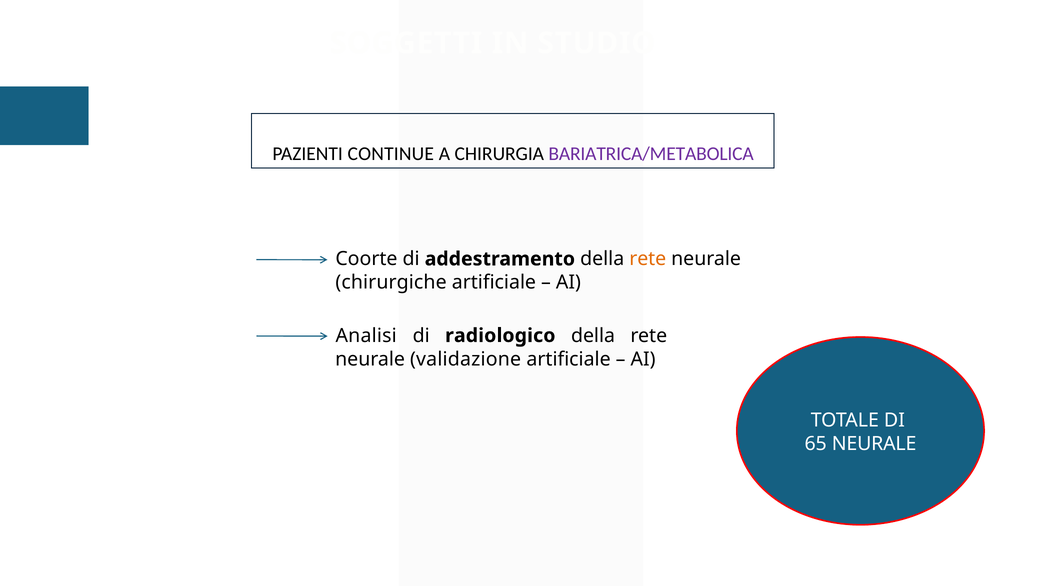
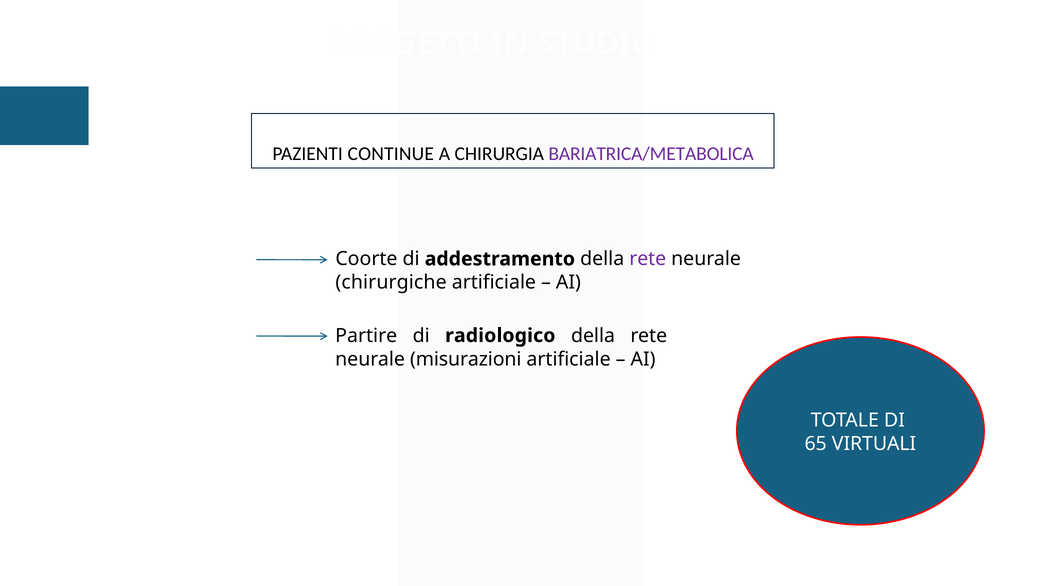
rete colour: orange -> purple (648, 259)
Analisi: Analisi -> Partire (366, 336)
validazione: validazione -> misurazioni (466, 359)
65 NEURALE: NEURALE -> VIRTUALI (874, 444)
